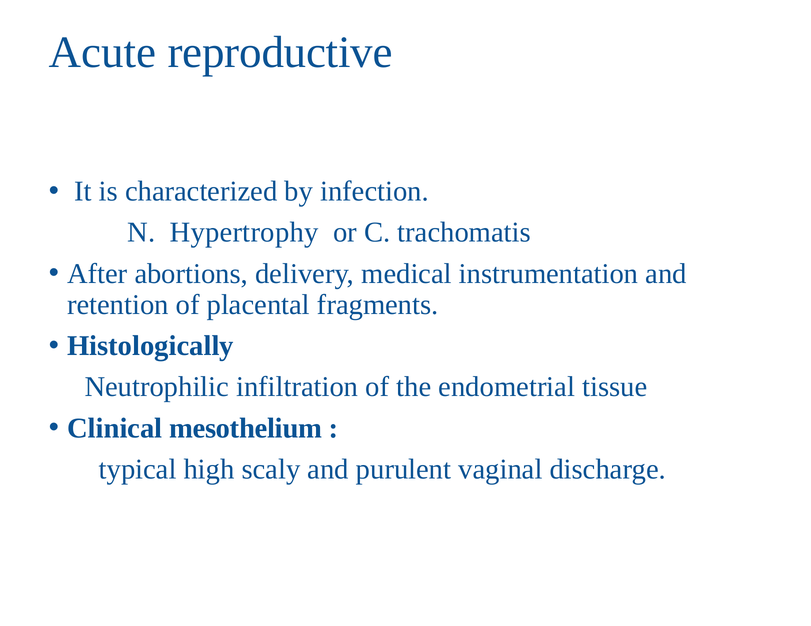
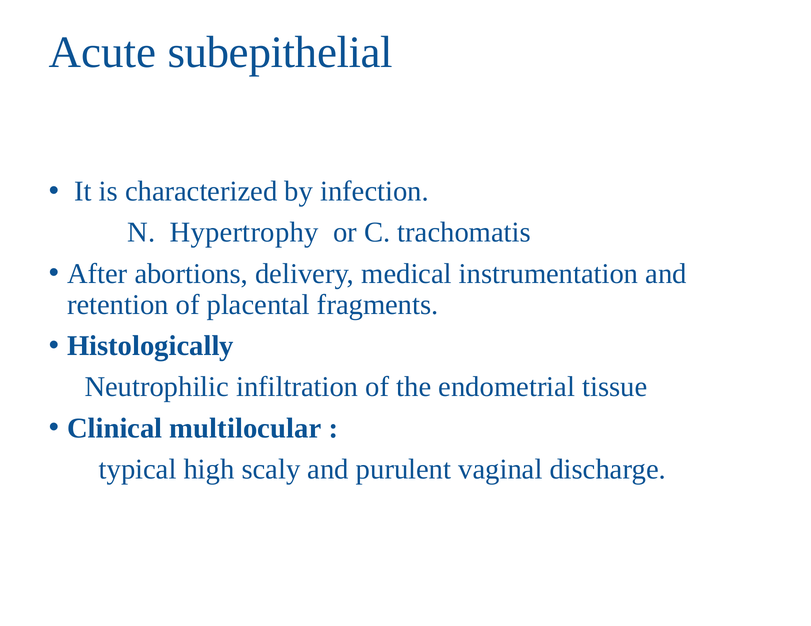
reproductive: reproductive -> subepithelial (280, 53)
mesothelium: mesothelium -> multilocular (245, 429)
